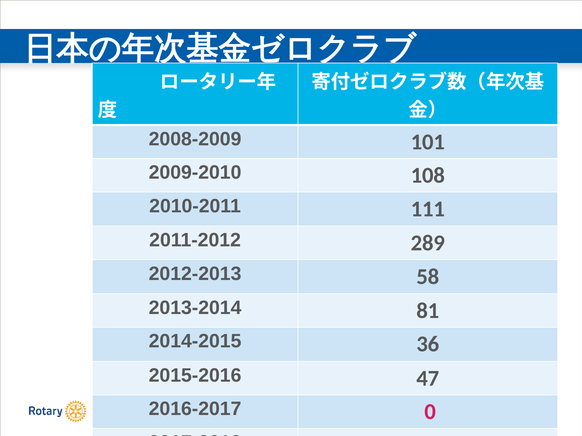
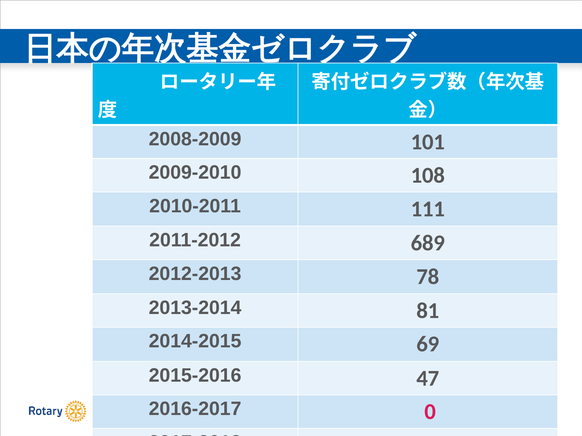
289: 289 -> 689 (428, 243)
58: 58 -> 78 (428, 277)
36: 36 -> 69 (428, 345)
